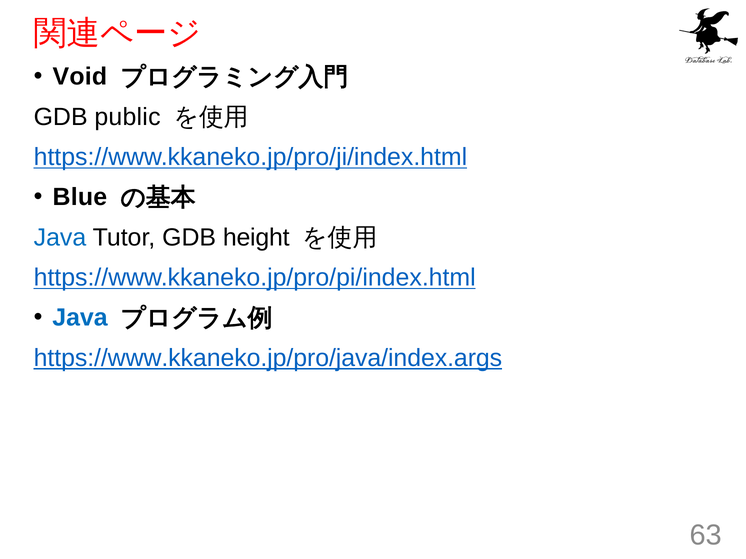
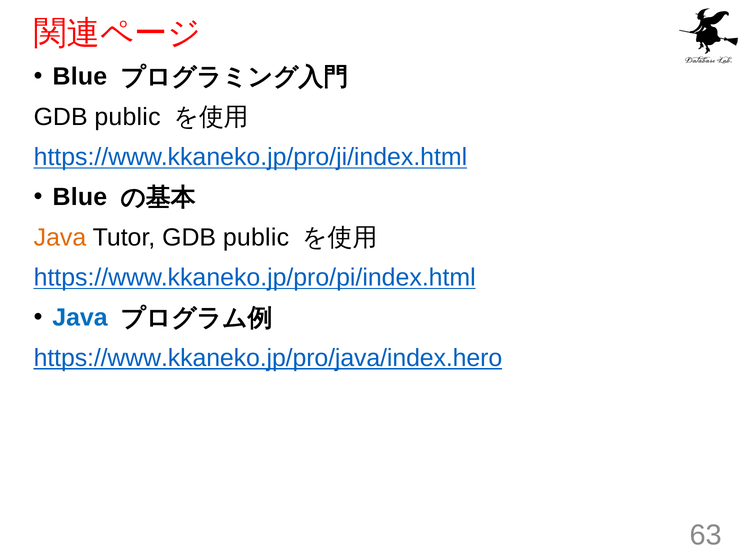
Void: Void -> Blue (80, 77)
Java colour: blue -> orange (60, 238)
Tutor GDB height: height -> public (256, 238)
https://www.kkaneko.jp/pro/java/index.args: https://www.kkaneko.jp/pro/java/index.args -> https://www.kkaneko.jp/pro/java/index.hero (268, 358)
